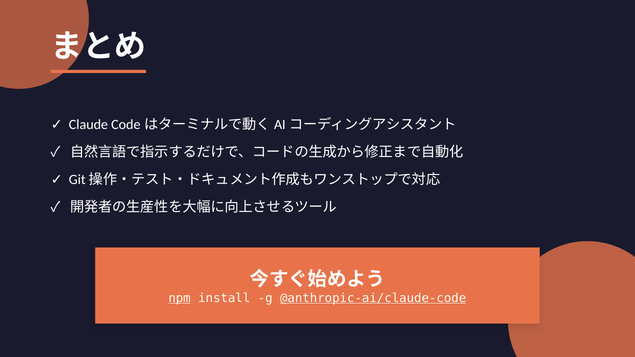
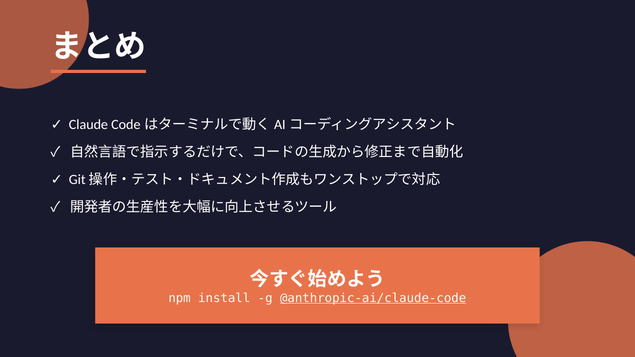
npm underline: present -> none (180, 298)
